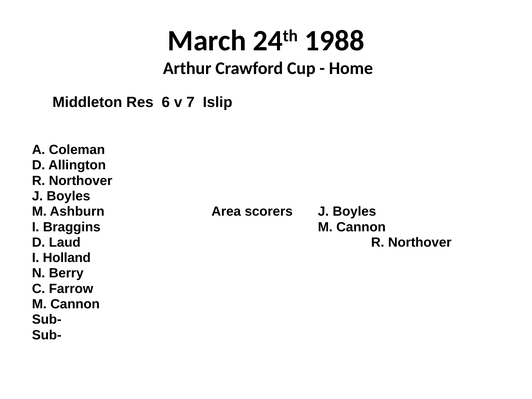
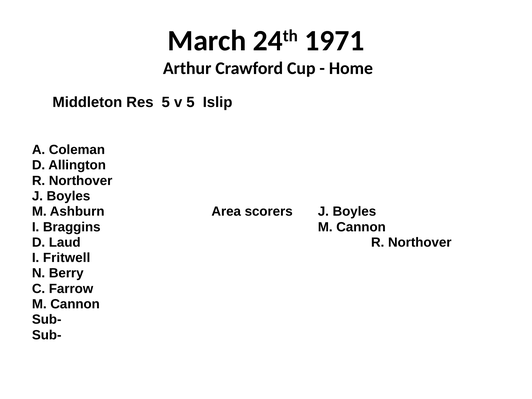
1988: 1988 -> 1971 (334, 41)
Res 6: 6 -> 5 (166, 102)
v 7: 7 -> 5 (190, 102)
Holland: Holland -> Fritwell (67, 258)
